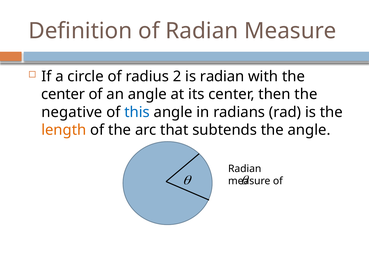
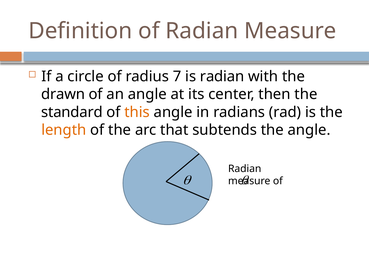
2: 2 -> 7 (177, 76)
center: center -> drawn (63, 94)
negative: negative -> standard (72, 112)
this colour: blue -> orange (137, 112)
